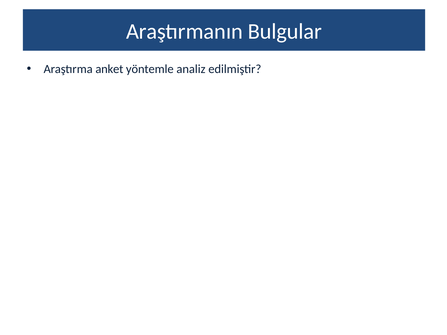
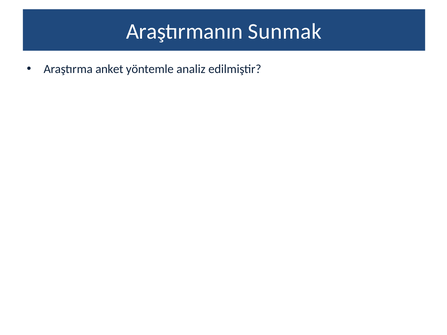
Bulgular: Bulgular -> Sunmak (285, 32)
